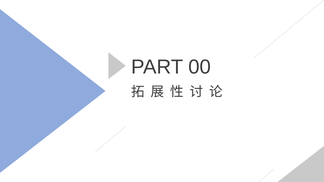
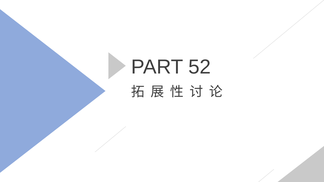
00: 00 -> 52 (200, 67)
